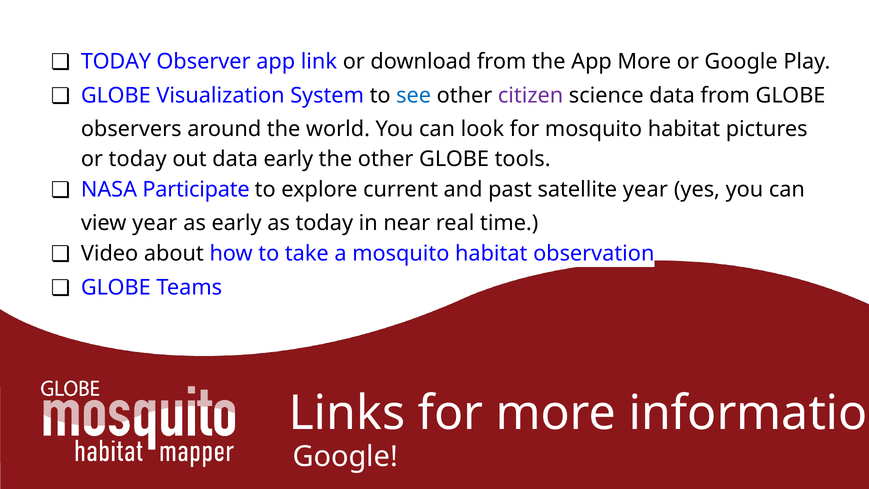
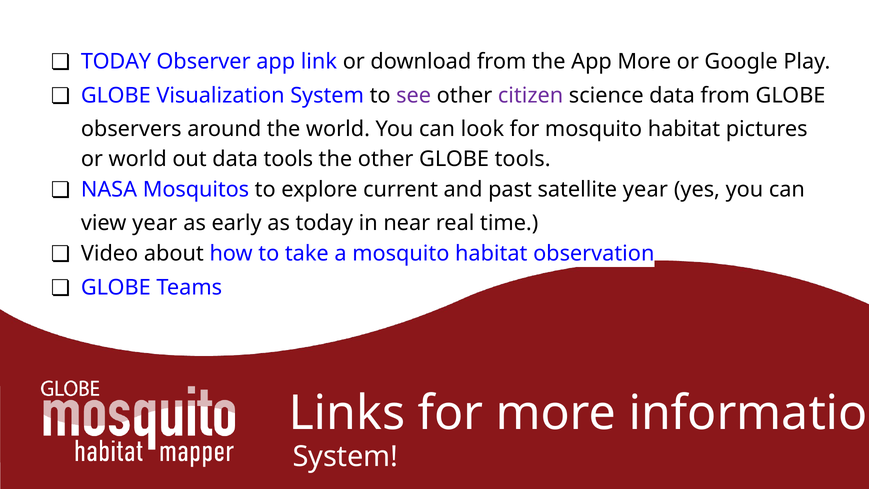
see colour: blue -> purple (414, 96)
or today: today -> world (138, 159)
data early: early -> tools (288, 159)
Participate: Participate -> Mosquitos (196, 189)
Google: Google -> System (345, 456)
